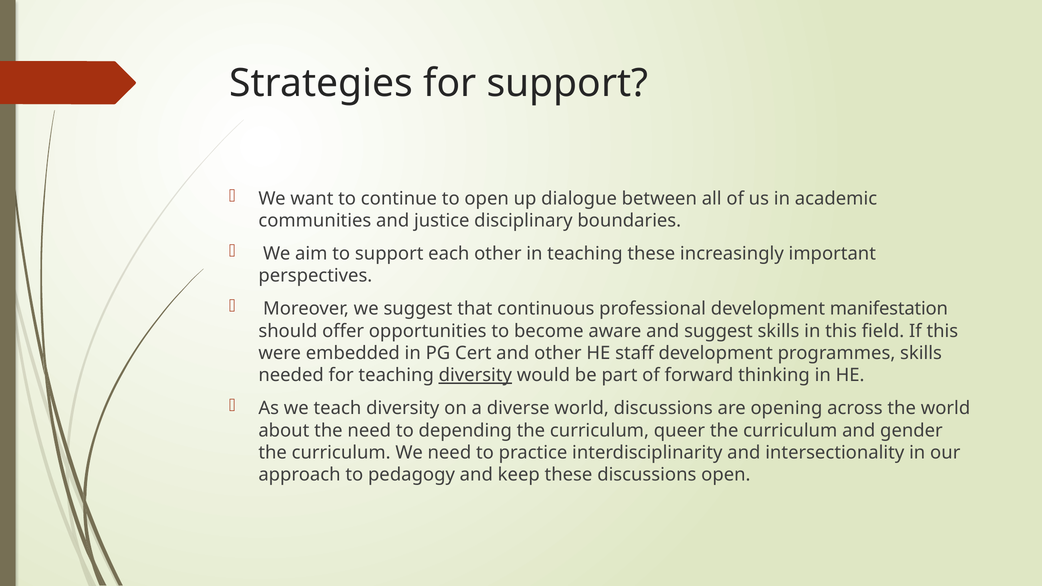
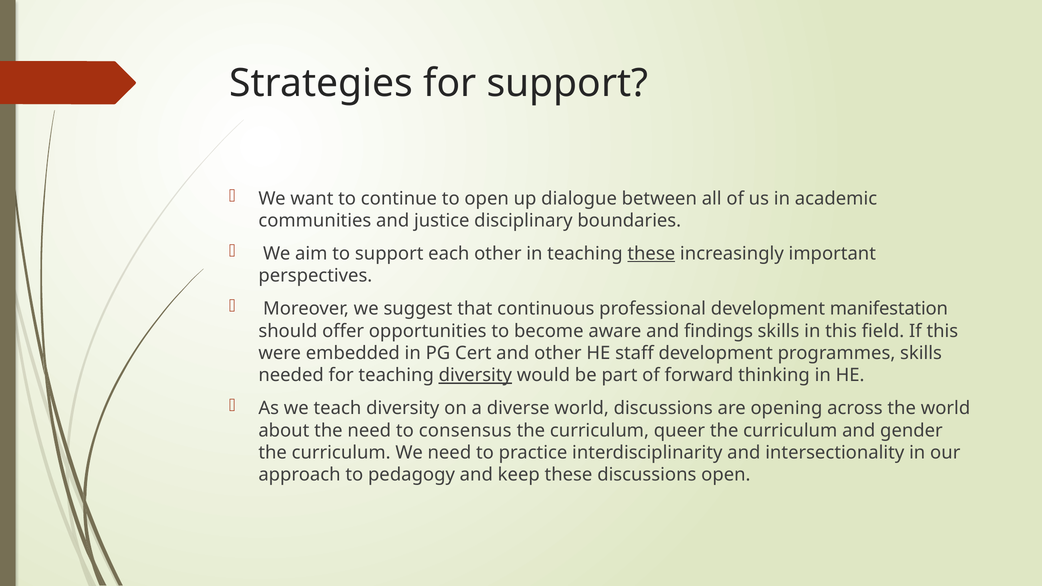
these underline: none -> present (651, 254)
and suggest: suggest -> findings (719, 331)
depending: depending -> consensus (465, 431)
